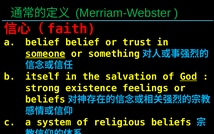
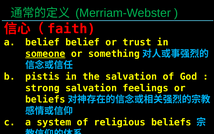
itself: itself -> pistis (42, 76)
God underline: present -> none (188, 76)
strong existence: existence -> salvation (91, 88)
